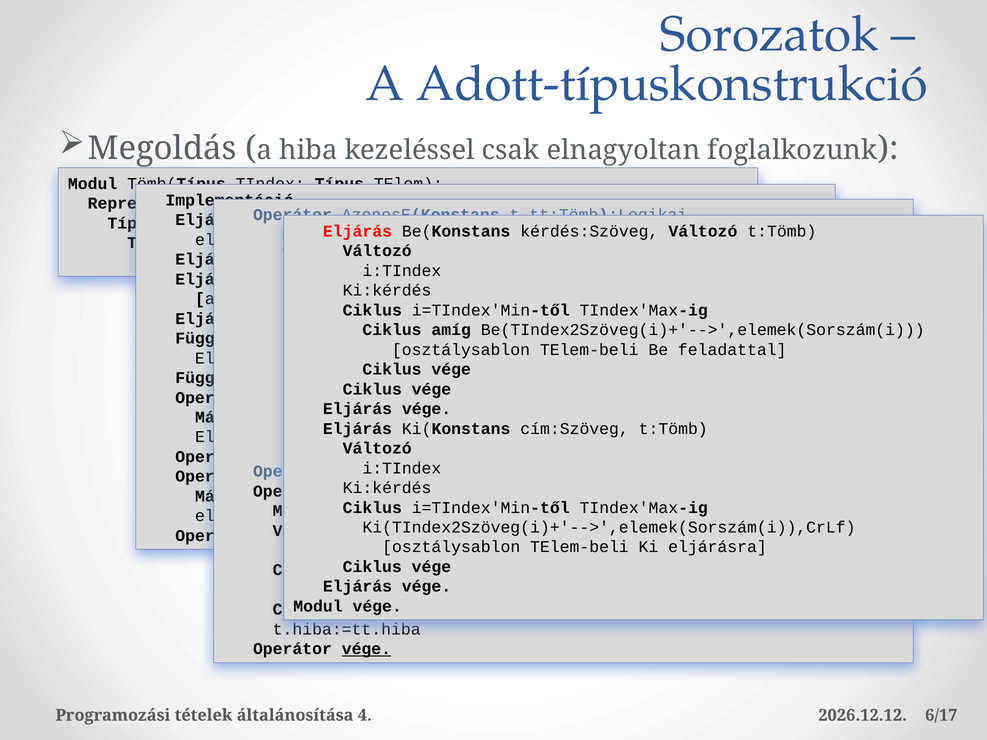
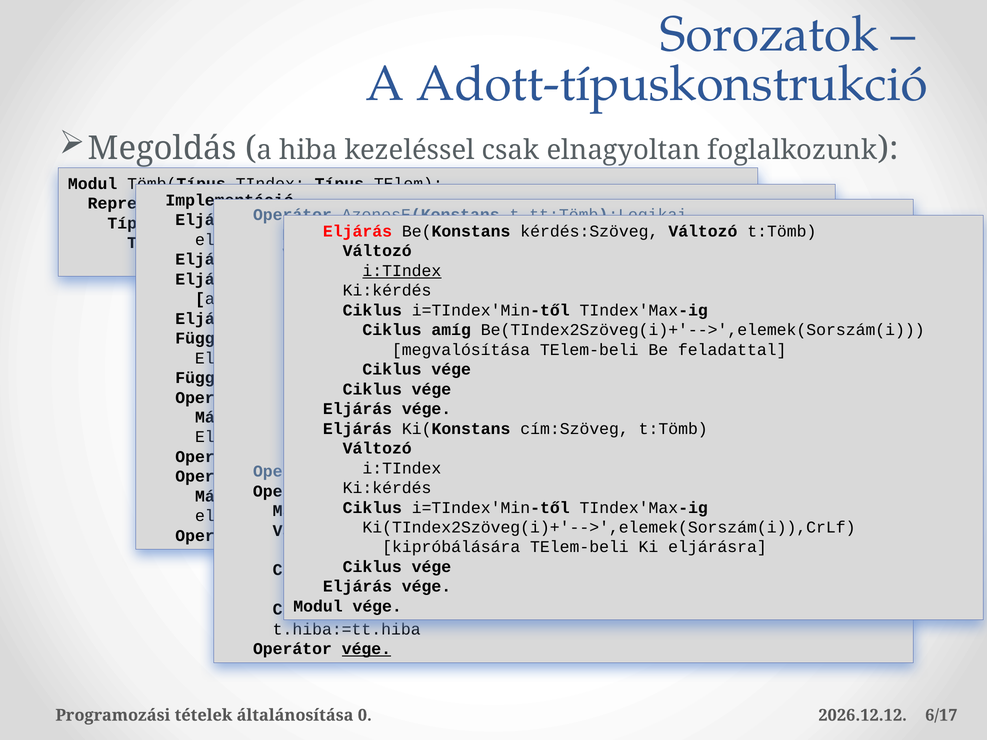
i:TIndex underline: none -> present (402, 271)
osztálysablon: osztálysablon -> megvalósítása (461, 350)
osztálysablon: osztálysablon -> kipróbálására (451, 547)
4: 4 -> 0 (365, 716)
